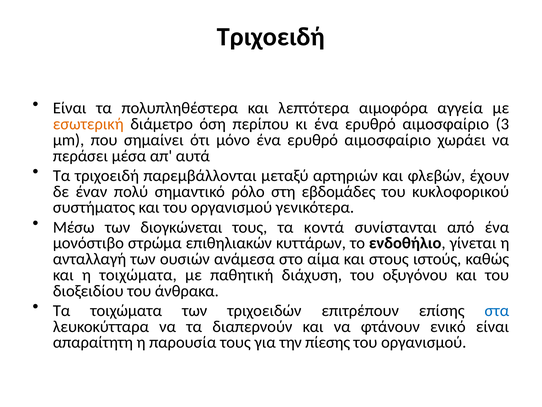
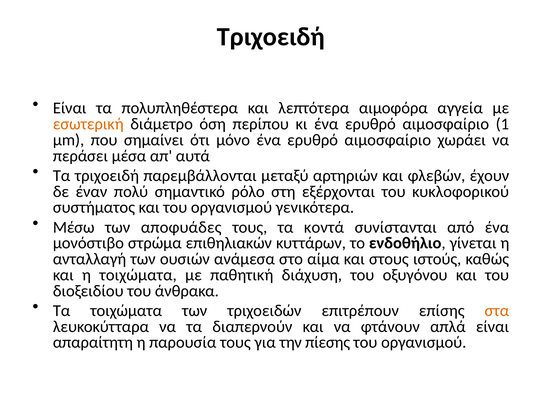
3: 3 -> 1 (502, 124)
εβδοµάδες: εβδοµάδες -> εξέρχονται (339, 191)
διογκώνεται: διογκώνεται -> αποφυάδες (181, 227)
στα colour: blue -> orange (497, 310)
ενικό: ενικό -> απλά (448, 326)
